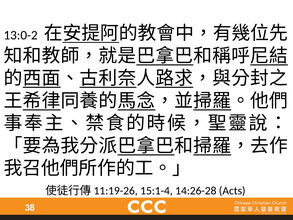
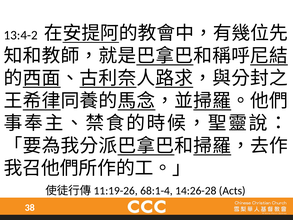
13:0-2: 13:0-2 -> 13:4-2 (21, 35)
15:1-4: 15:1-4 -> 68:1-4 (157, 190)
